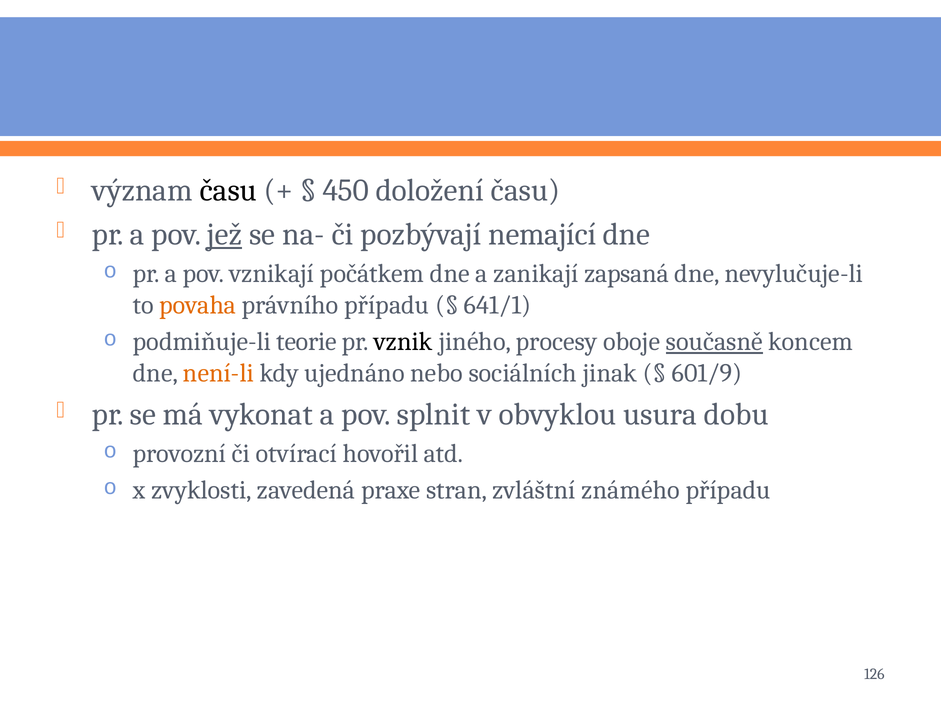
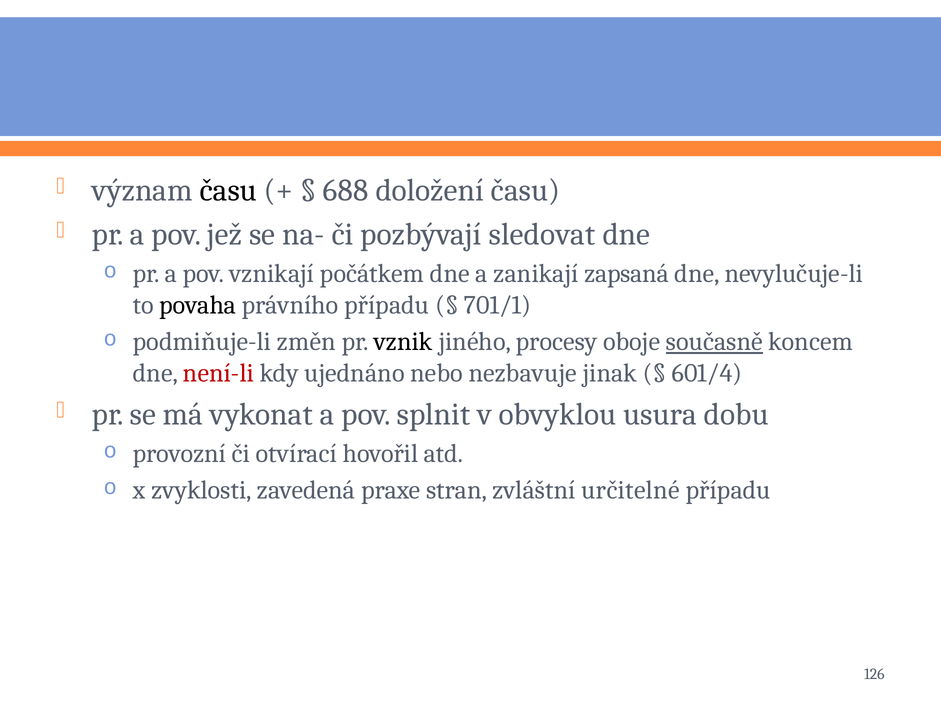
450: 450 -> 688 (346, 190)
jež underline: present -> none (225, 234)
nemající: nemající -> sledovat (542, 234)
povaha colour: orange -> black (198, 305)
641/1: 641/1 -> 701/1 (498, 305)
teorie: teorie -> změn (306, 342)
není-li colour: orange -> red (218, 373)
sociálních: sociálních -> nezbavuje (523, 373)
601/9: 601/9 -> 601/4 (707, 373)
známého: známého -> určitelné (630, 490)
